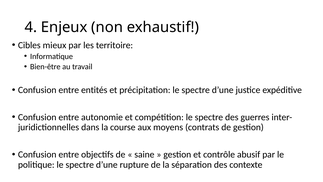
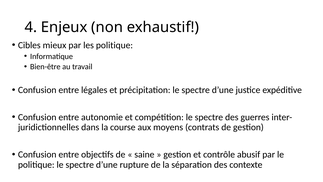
les territoire: territoire -> politique (114, 45)
entités: entités -> légales (94, 90)
